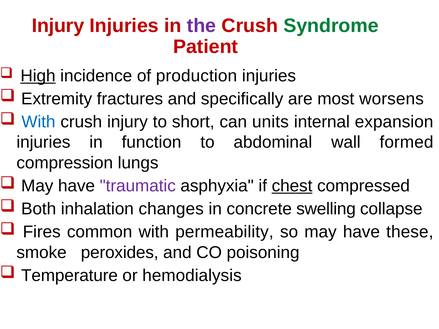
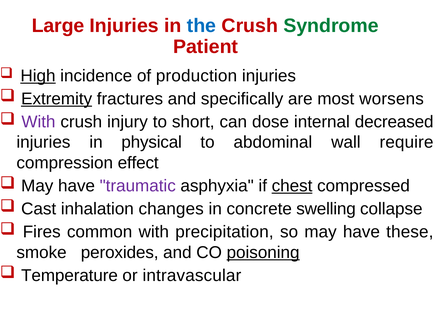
Injury: Injury -> Large (58, 26)
the colour: purple -> blue (202, 26)
Extremity underline: none -> present (57, 99)
With colour: blue -> purple (38, 122)
units: units -> dose (271, 122)
expansion: expansion -> decreased (394, 122)
function: function -> physical (152, 142)
formed: formed -> require (406, 142)
lungs: lungs -> effect (138, 163)
Both: Both -> Cast (39, 209)
permeability: permeability -> precipitation (224, 232)
poisoning underline: none -> present (263, 253)
hemodialysis: hemodialysis -> intravascular (192, 276)
